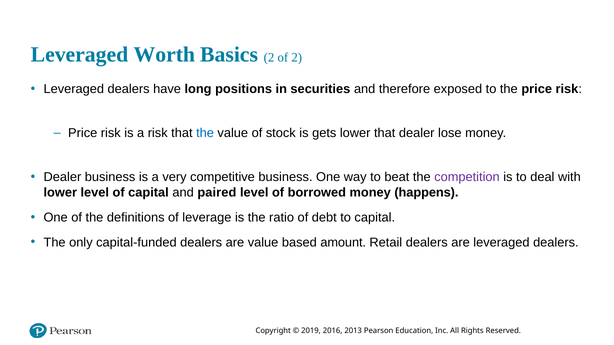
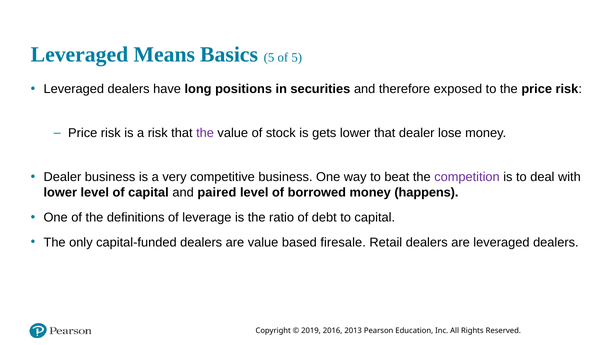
Worth: Worth -> Means (164, 55)
Basics 2: 2 -> 5 (269, 58)
of 2: 2 -> 5 (297, 58)
the colour: blue -> purple (205, 133)
amount: amount -> firesale (343, 243)
